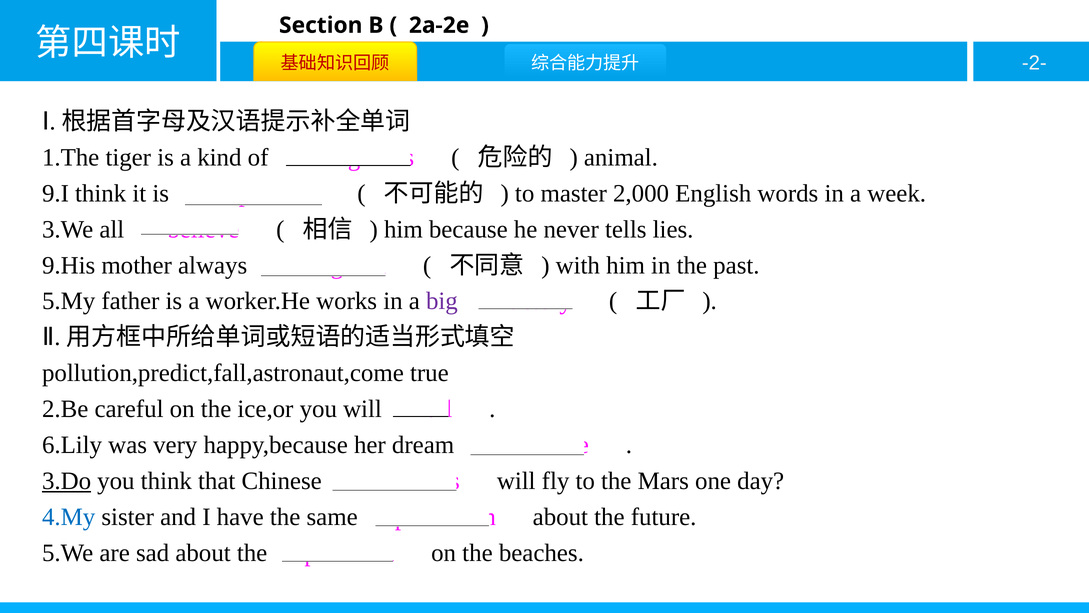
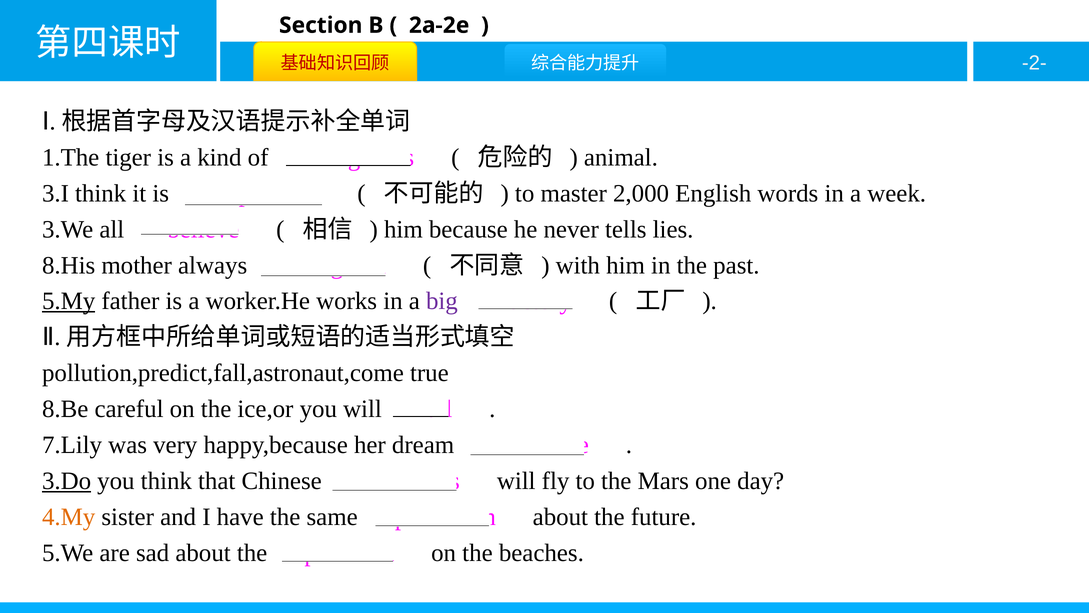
9.I: 9.I -> 3.I (56, 193)
9.His: 9.His -> 8.His (69, 265)
5.My underline: none -> present (69, 301)
2.Be: 2.Be -> 8.Be (65, 409)
6.Lily: 6.Lily -> 7.Lily (72, 445)
4.My colour: blue -> orange (69, 517)
